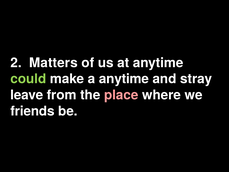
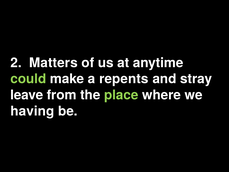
a anytime: anytime -> repents (124, 79)
place colour: pink -> light green (121, 95)
friends: friends -> having (32, 111)
